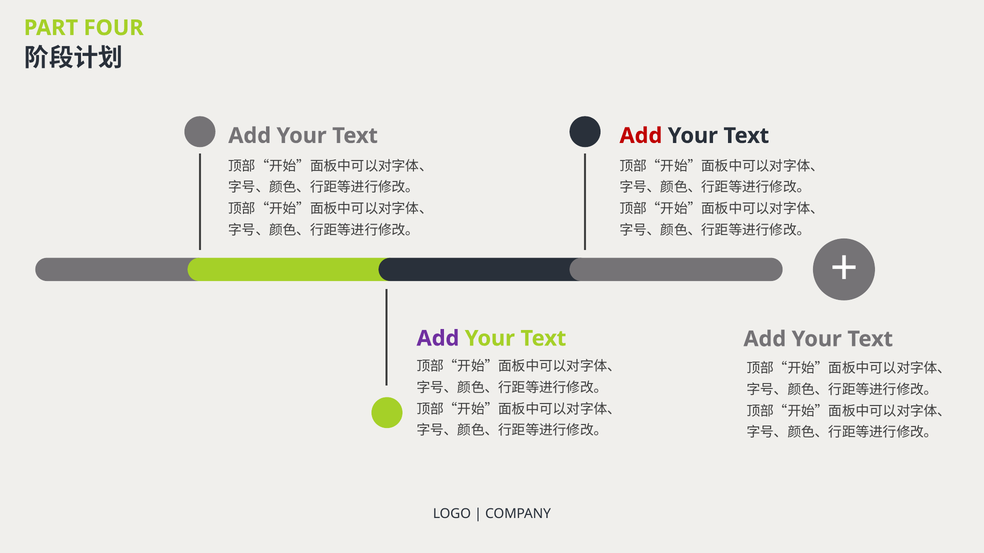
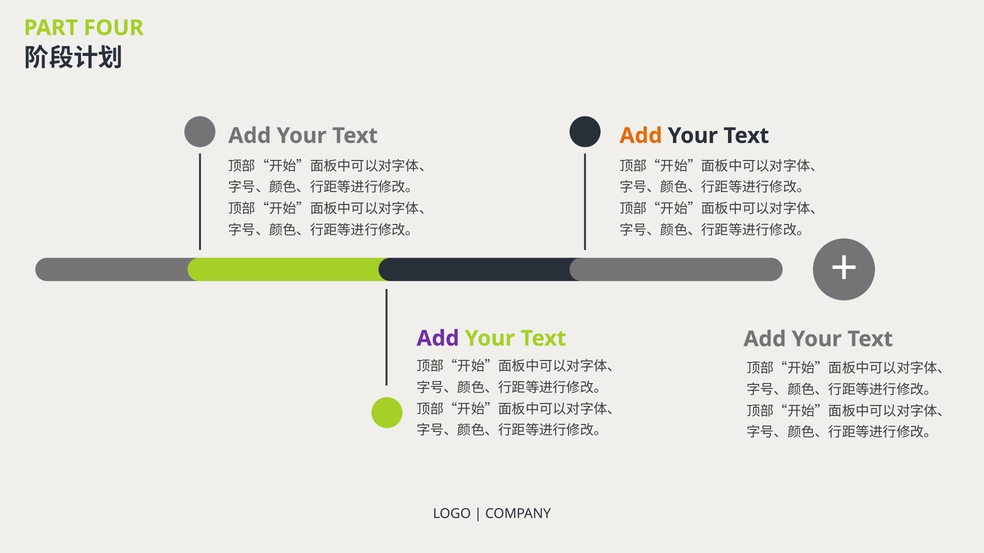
Add colour: red -> orange (641, 136)
